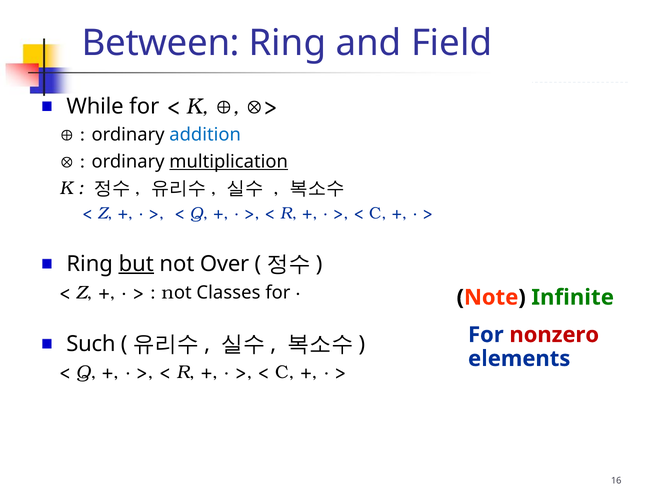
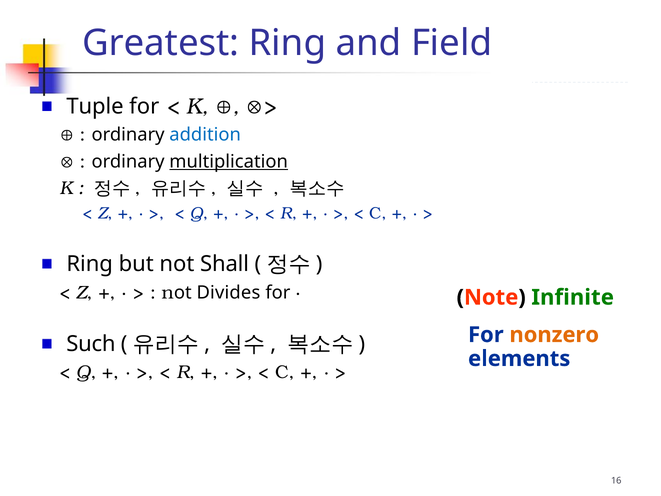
Between: Between -> Greatest (161, 43)
While: While -> Tuple (95, 106)
but underline: present -> none (136, 264)
Over: Over -> Shall (225, 264)
Classes: Classes -> Divides (228, 292)
nonzero colour: red -> orange (554, 335)
